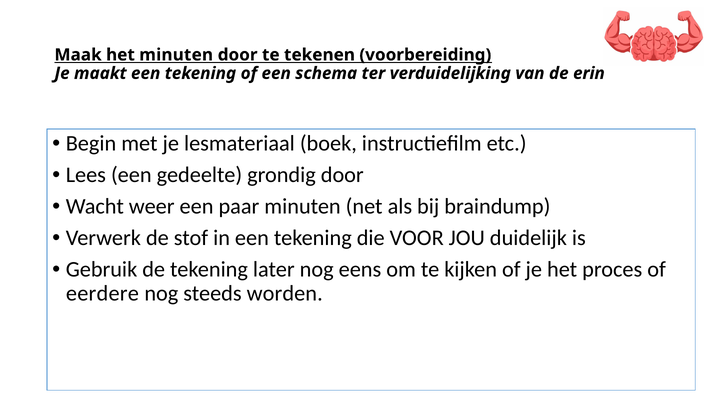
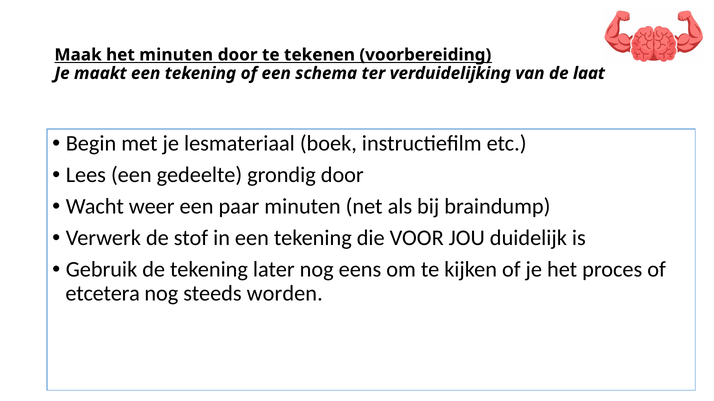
erin: erin -> laat (589, 73)
eerdere: eerdere -> etcetera (103, 294)
